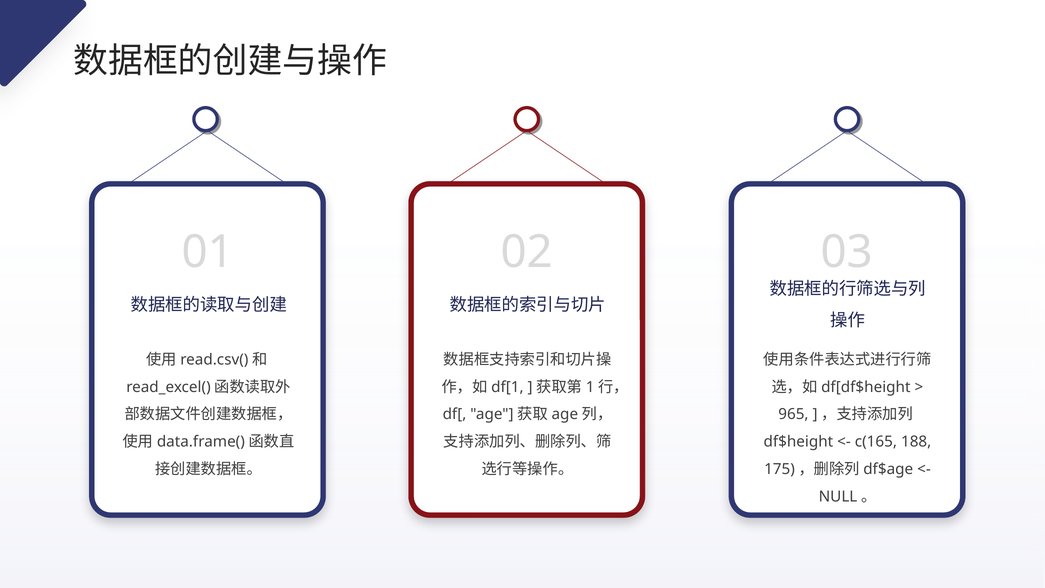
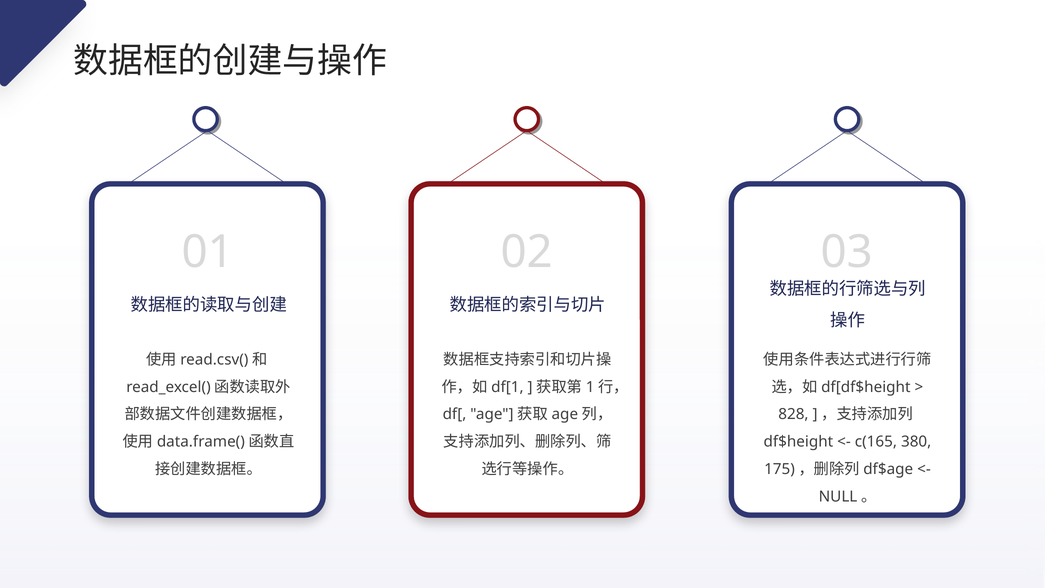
965: 965 -> 828 (793, 414)
188: 188 -> 380 (916, 442)
